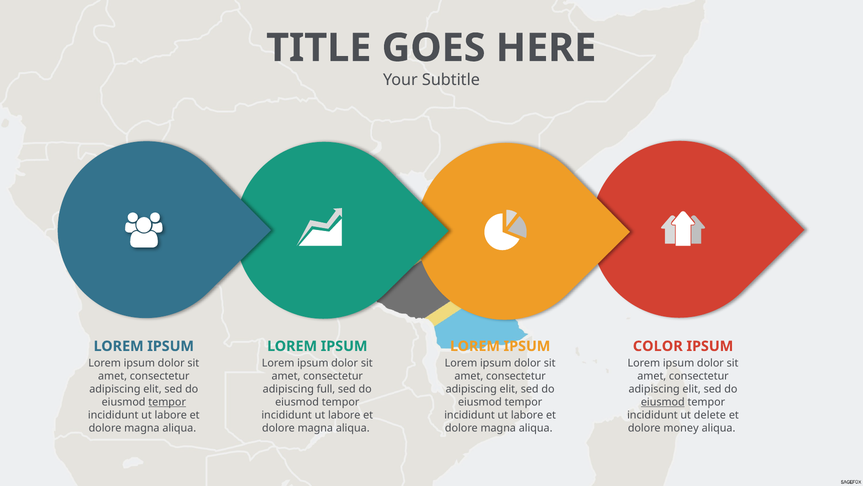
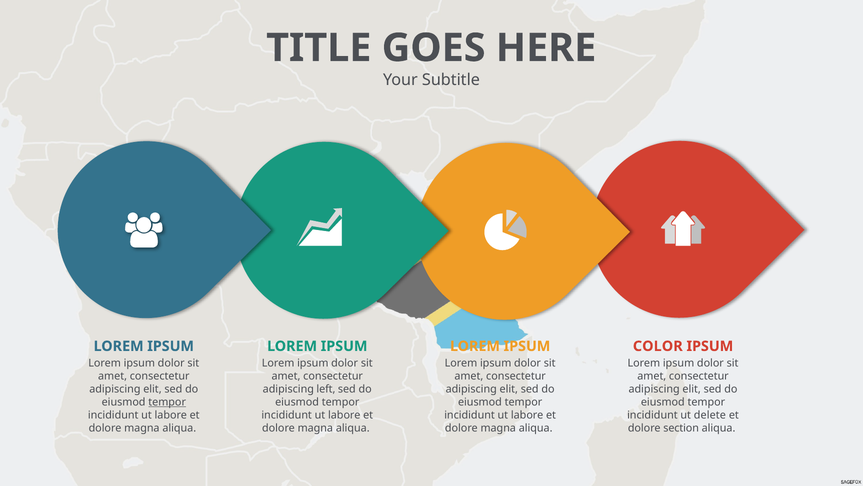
full: full -> left (326, 389)
eiusmod underline: present -> none (663, 402)
money: money -> section (681, 428)
